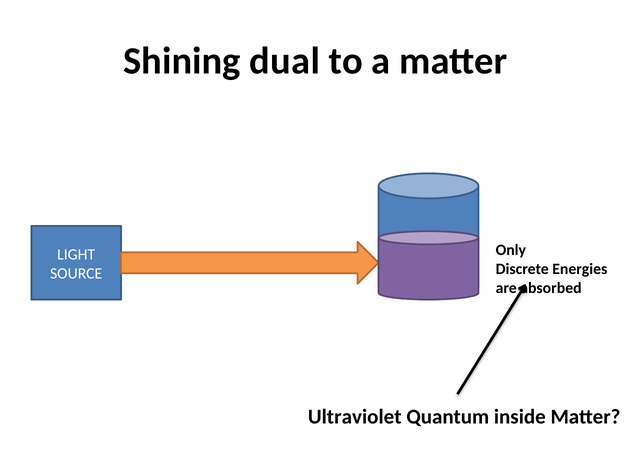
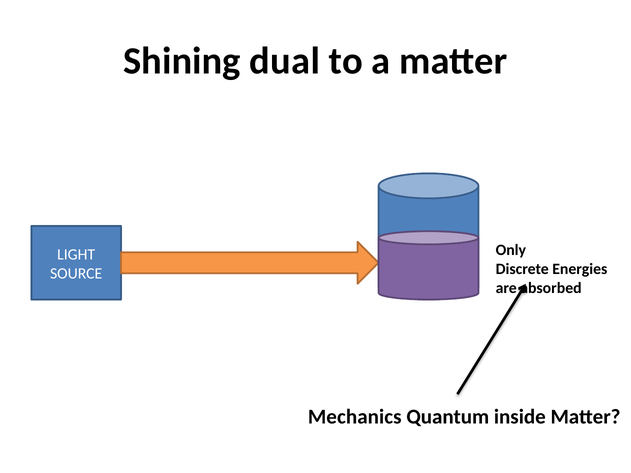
Ultraviolet: Ultraviolet -> Mechanics (355, 417)
